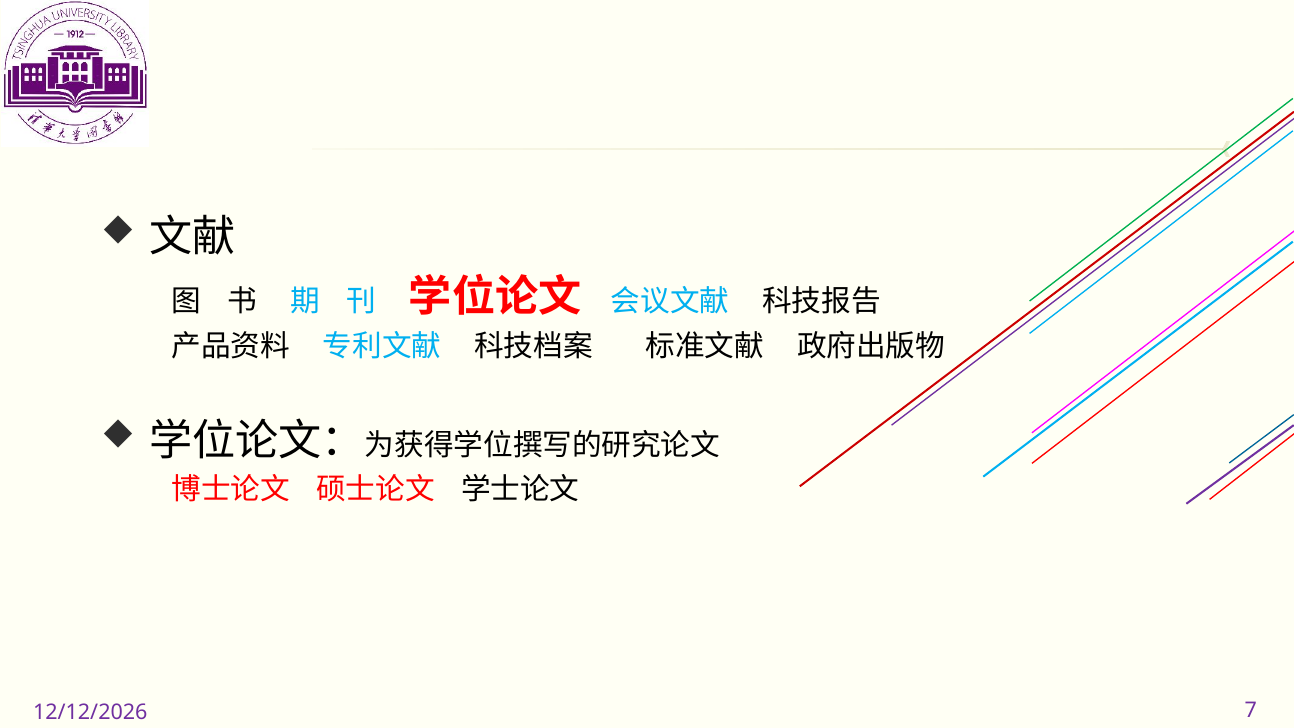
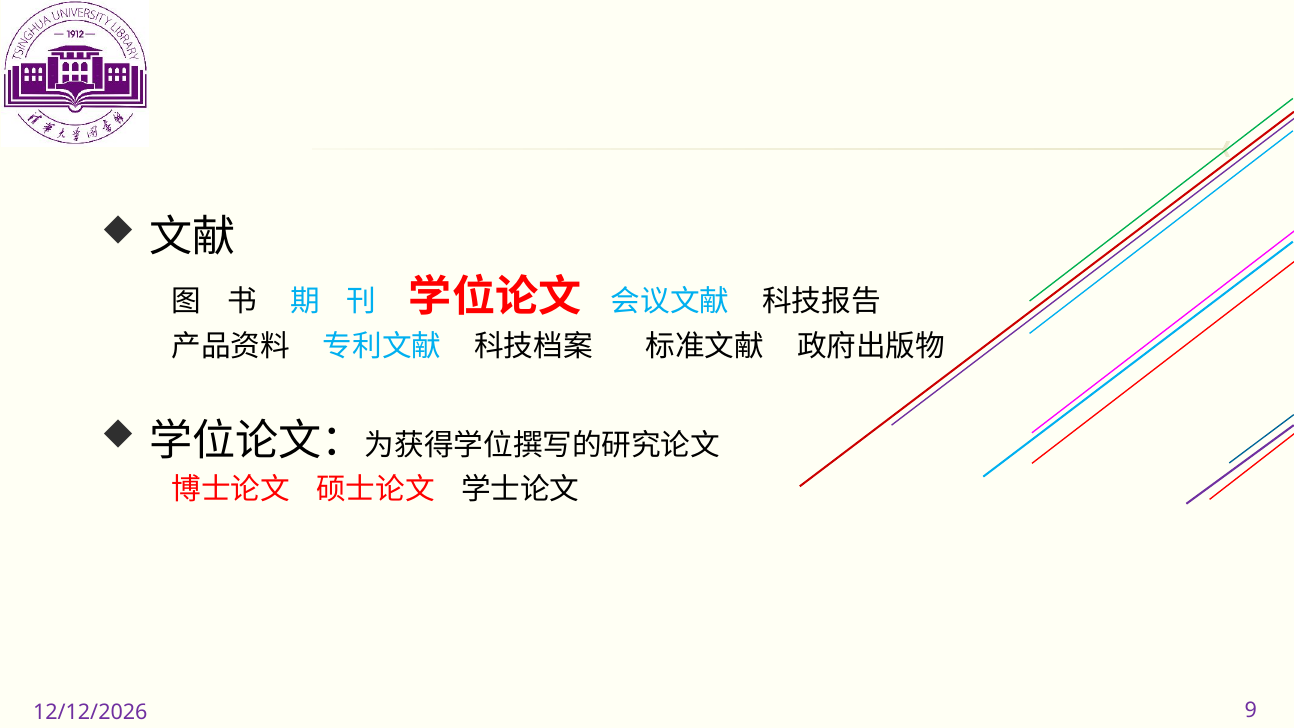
7: 7 -> 9 (1251, 711)
